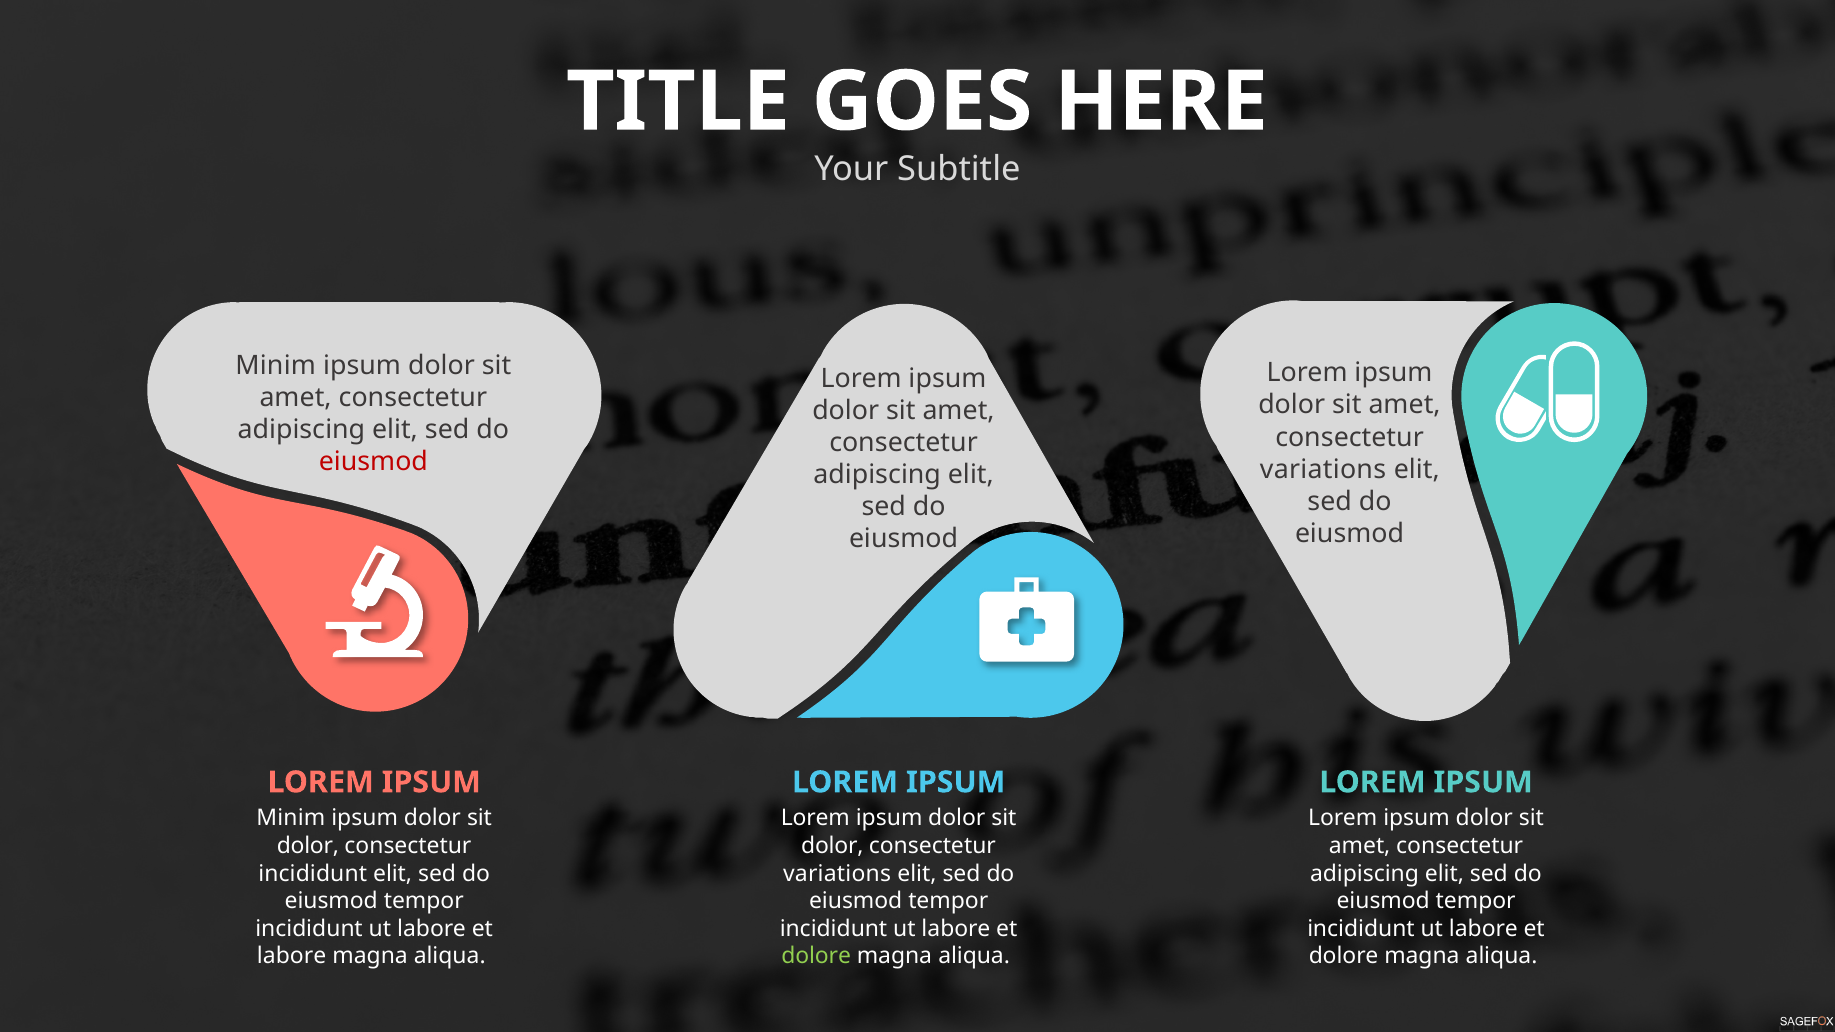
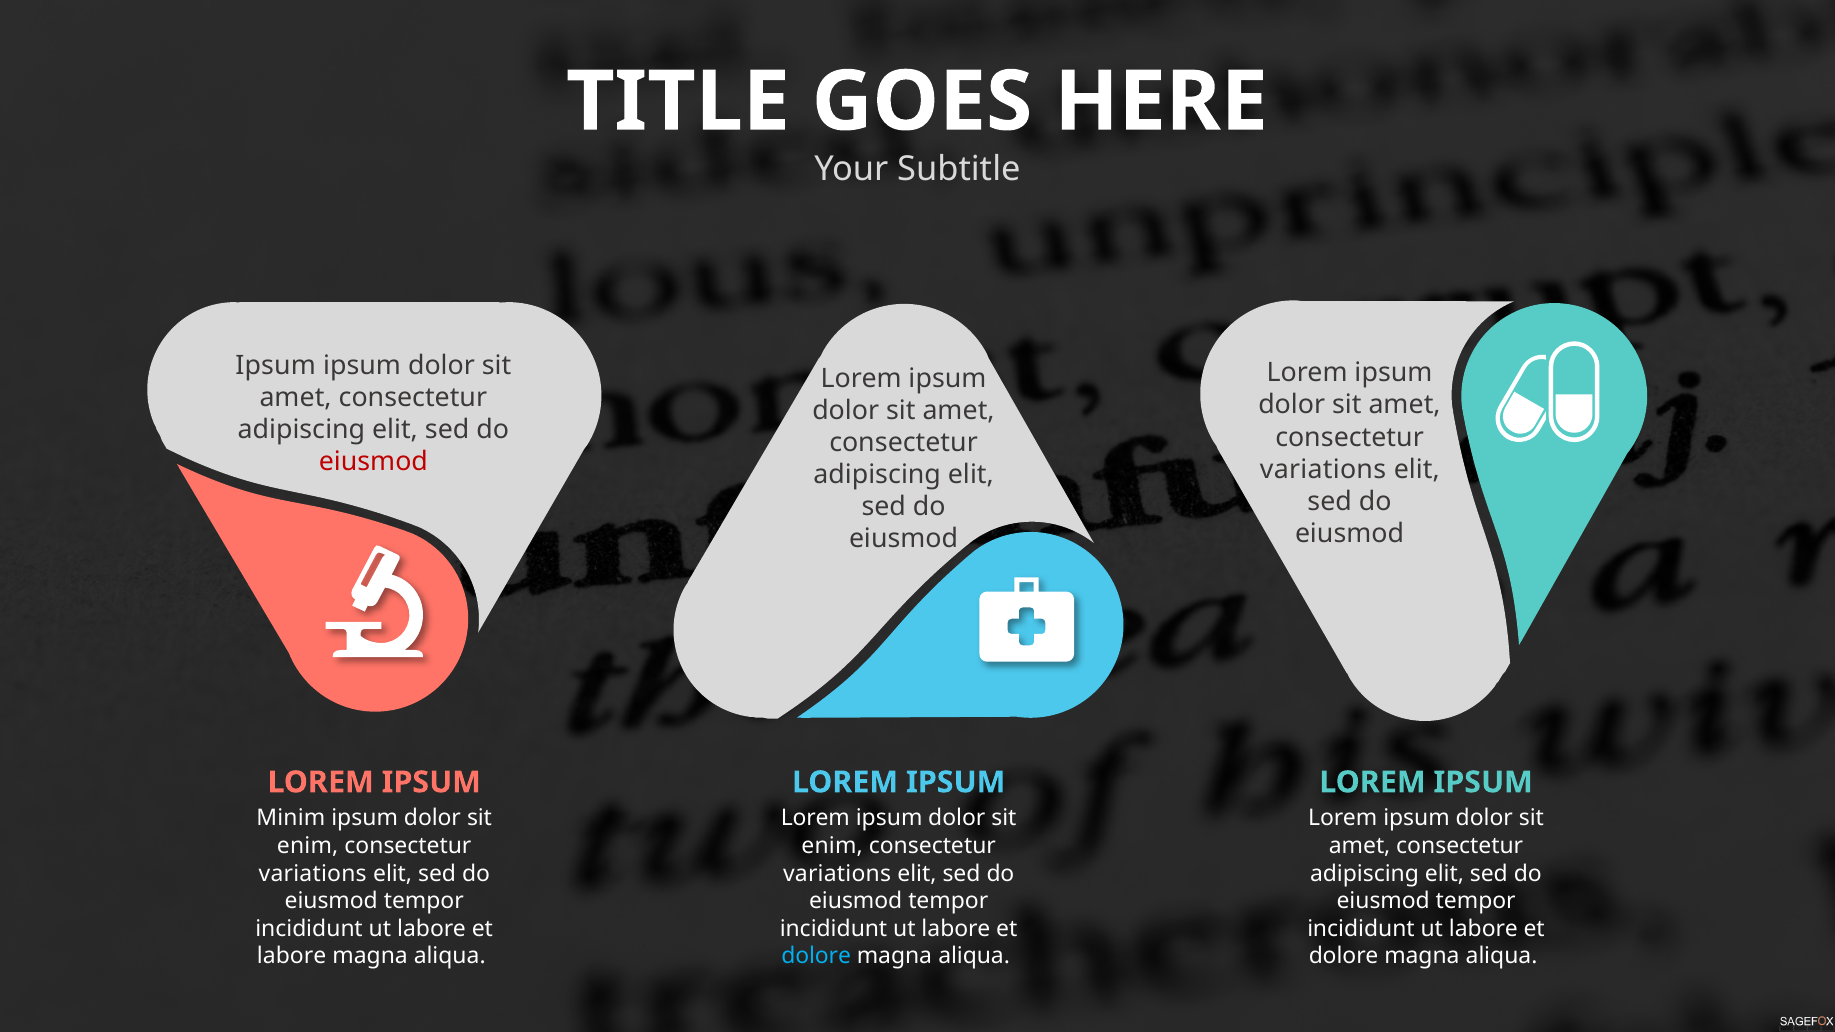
Minim: Minim -> Ipsum (276, 365)
dolor: dolor -> enim (308, 846)
dolor: dolor -> enim (832, 846)
incididunt: incididunt -> variations (313, 874)
dolore colour: light green -> light blue (816, 956)
